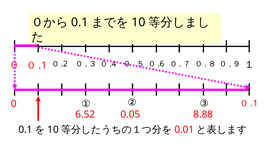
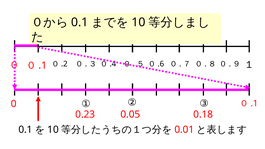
6.52: 6.52 -> 0.23 (85, 115)
8.88: 8.88 -> 0.18 (203, 115)
